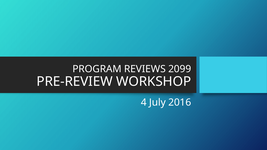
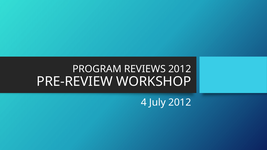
REVIEWS 2099: 2099 -> 2012 (180, 69)
July 2016: 2016 -> 2012 (180, 103)
